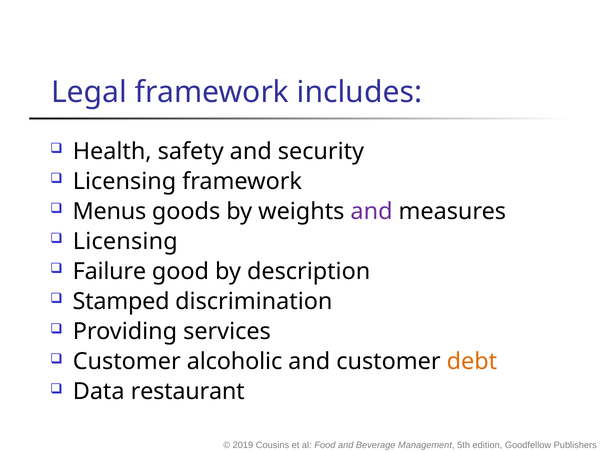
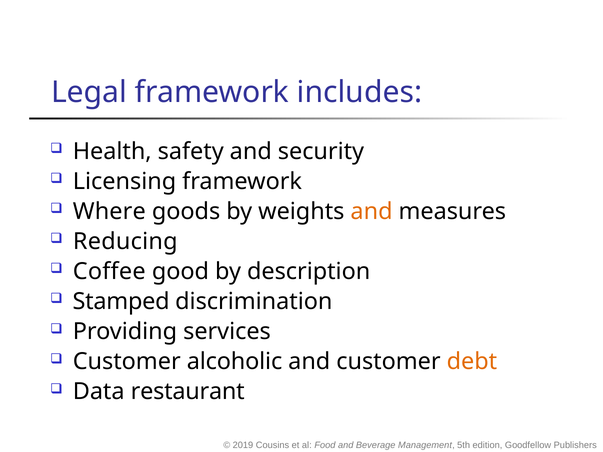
Menus: Menus -> Where (109, 212)
and colour: purple -> orange (372, 212)
Licensing: Licensing -> Reducing (125, 242)
Failure: Failure -> Coffee (109, 272)
